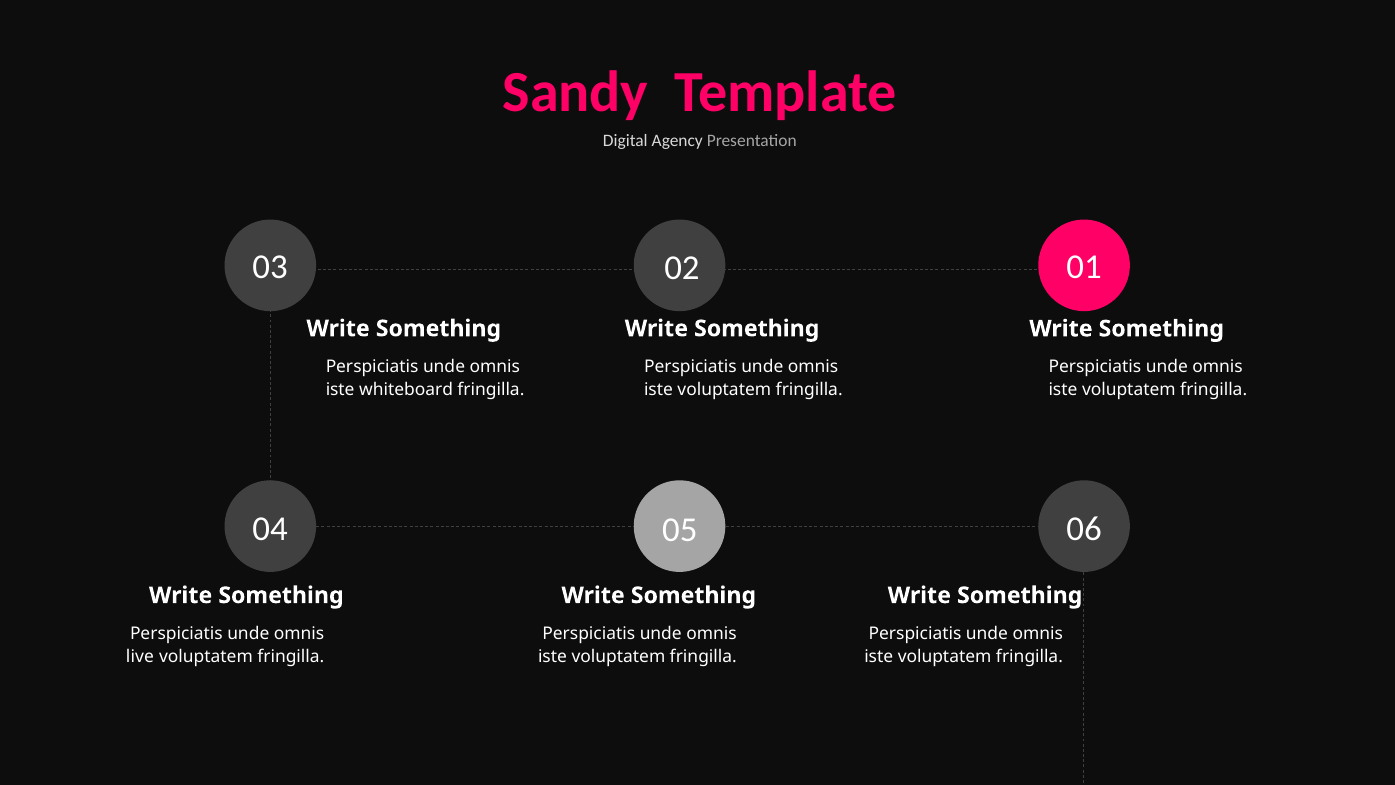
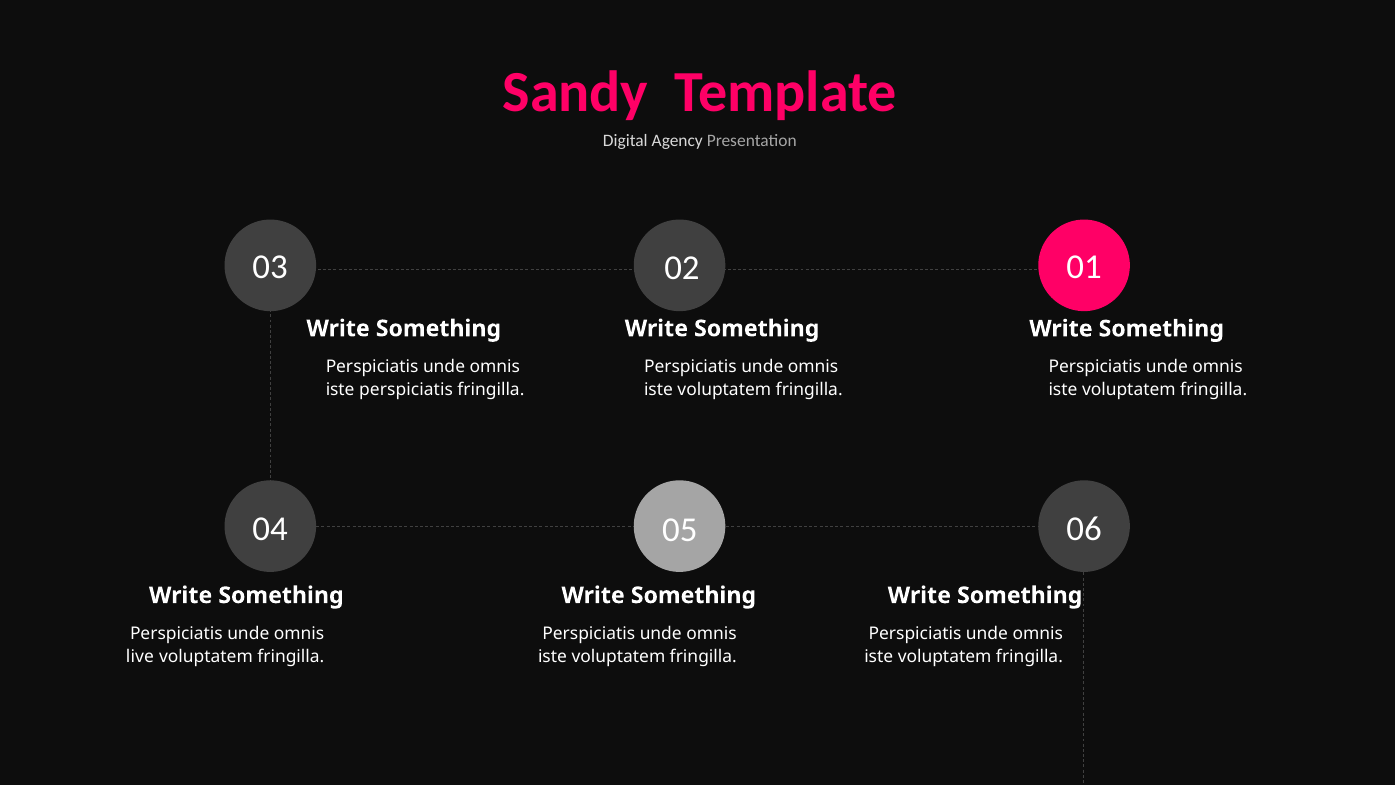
iste whiteboard: whiteboard -> perspiciatis (406, 389)
